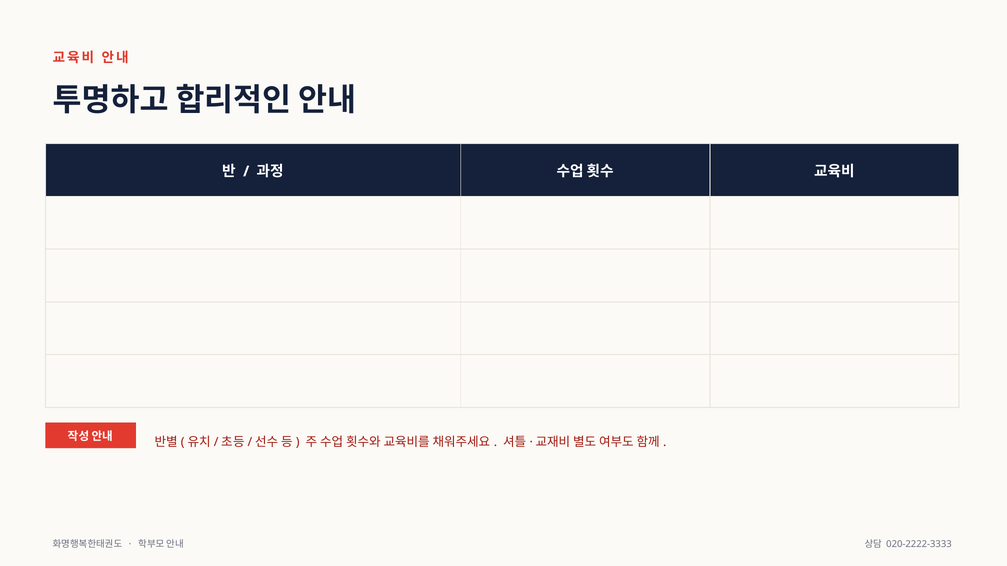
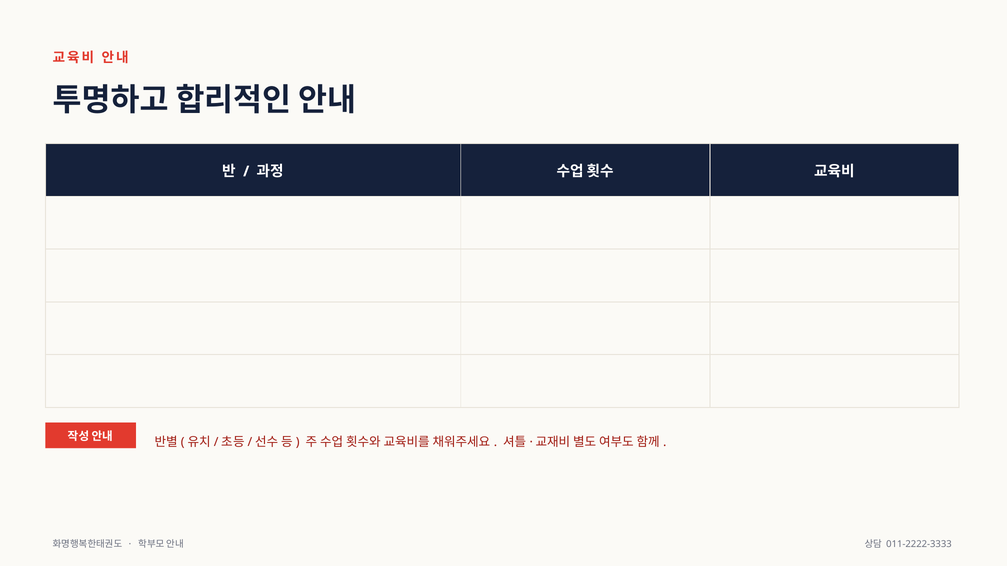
020-2222-3333: 020-2222-3333 -> 011-2222-3333 (919, 544)
